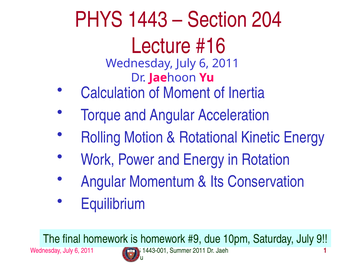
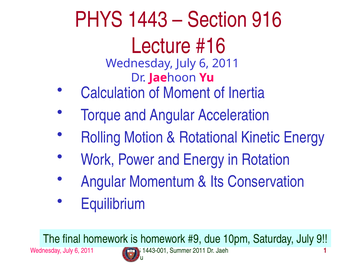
204: 204 -> 916 (267, 20)
